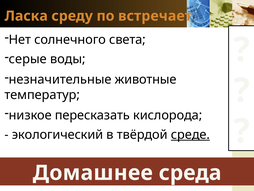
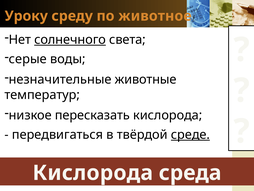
Ласка: Ласка -> Уроку (26, 16)
встречает: встречает -> животное (155, 16)
солнечного underline: none -> present (70, 40)
экологический: экологический -> передвигаться (58, 134)
Домашнее: Домашнее -> Кислорода (93, 172)
